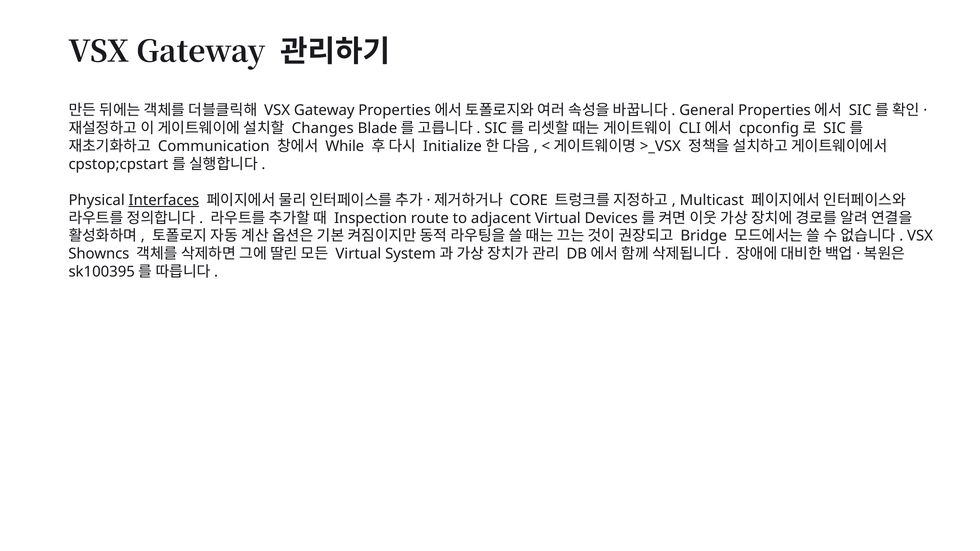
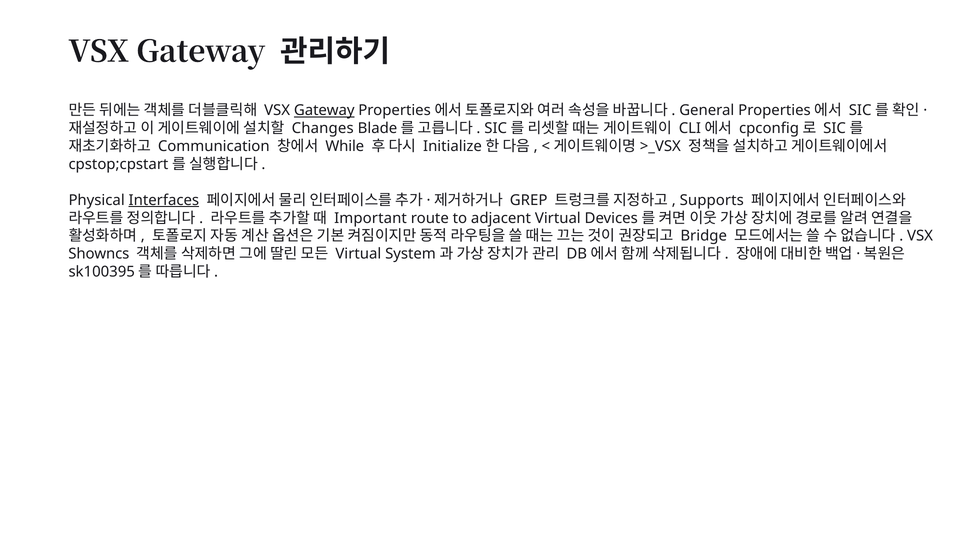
Gateway underline: none -> present (324, 110)
CORE: CORE -> GREP (529, 200)
Multicast: Multicast -> Supports (712, 200)
Inspection: Inspection -> Important (371, 218)
